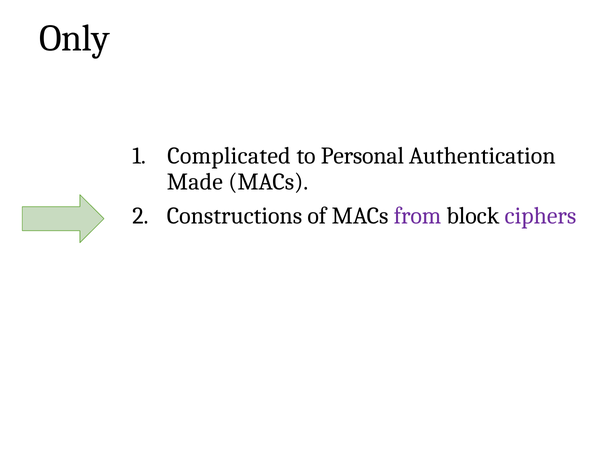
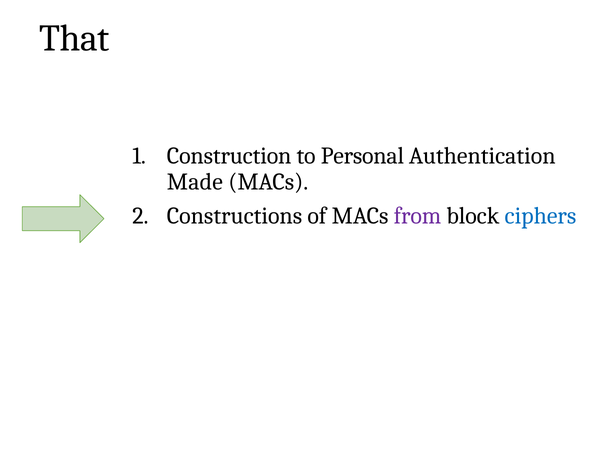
Only: Only -> That (74, 38)
Complicated: Complicated -> Construction (229, 156)
ciphers colour: purple -> blue (540, 216)
